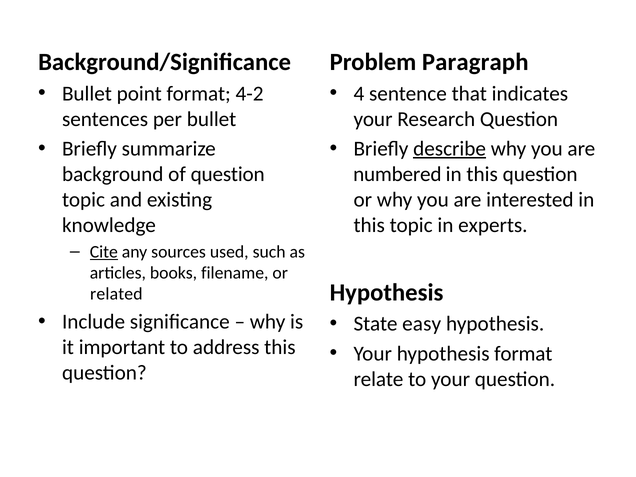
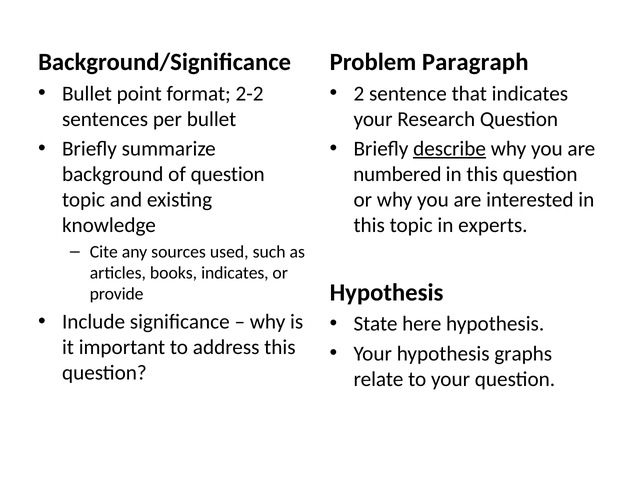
4-2: 4-2 -> 2-2 (250, 94)
4: 4 -> 2 (359, 94)
Cite underline: present -> none (104, 252)
books filename: filename -> indicates (235, 273)
related: related -> provide (117, 294)
easy: easy -> here (422, 324)
hypothesis format: format -> graphs (523, 354)
